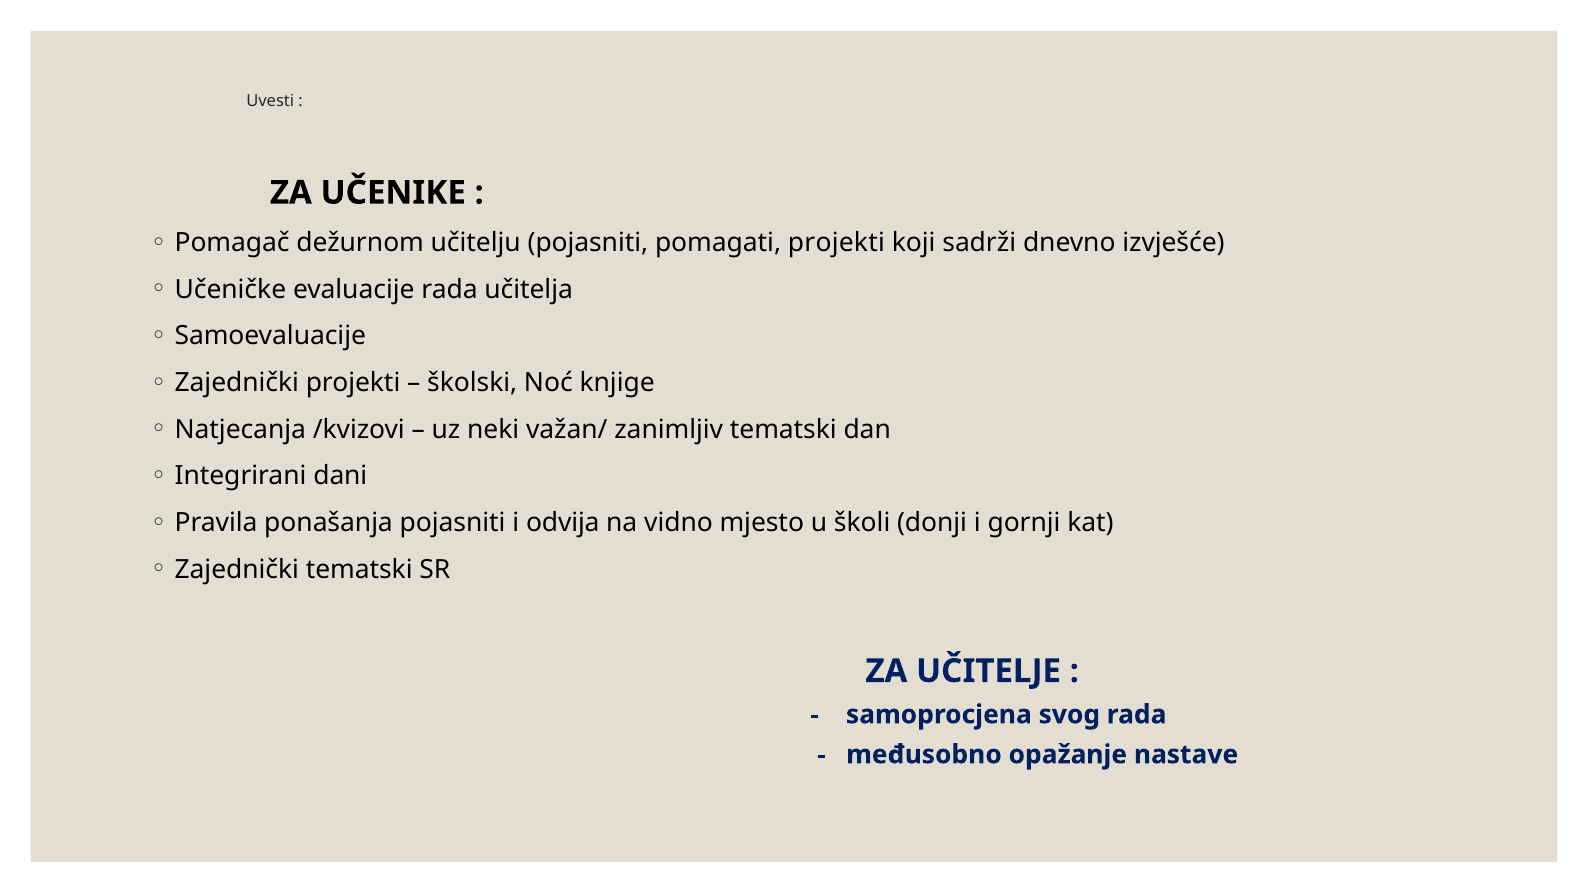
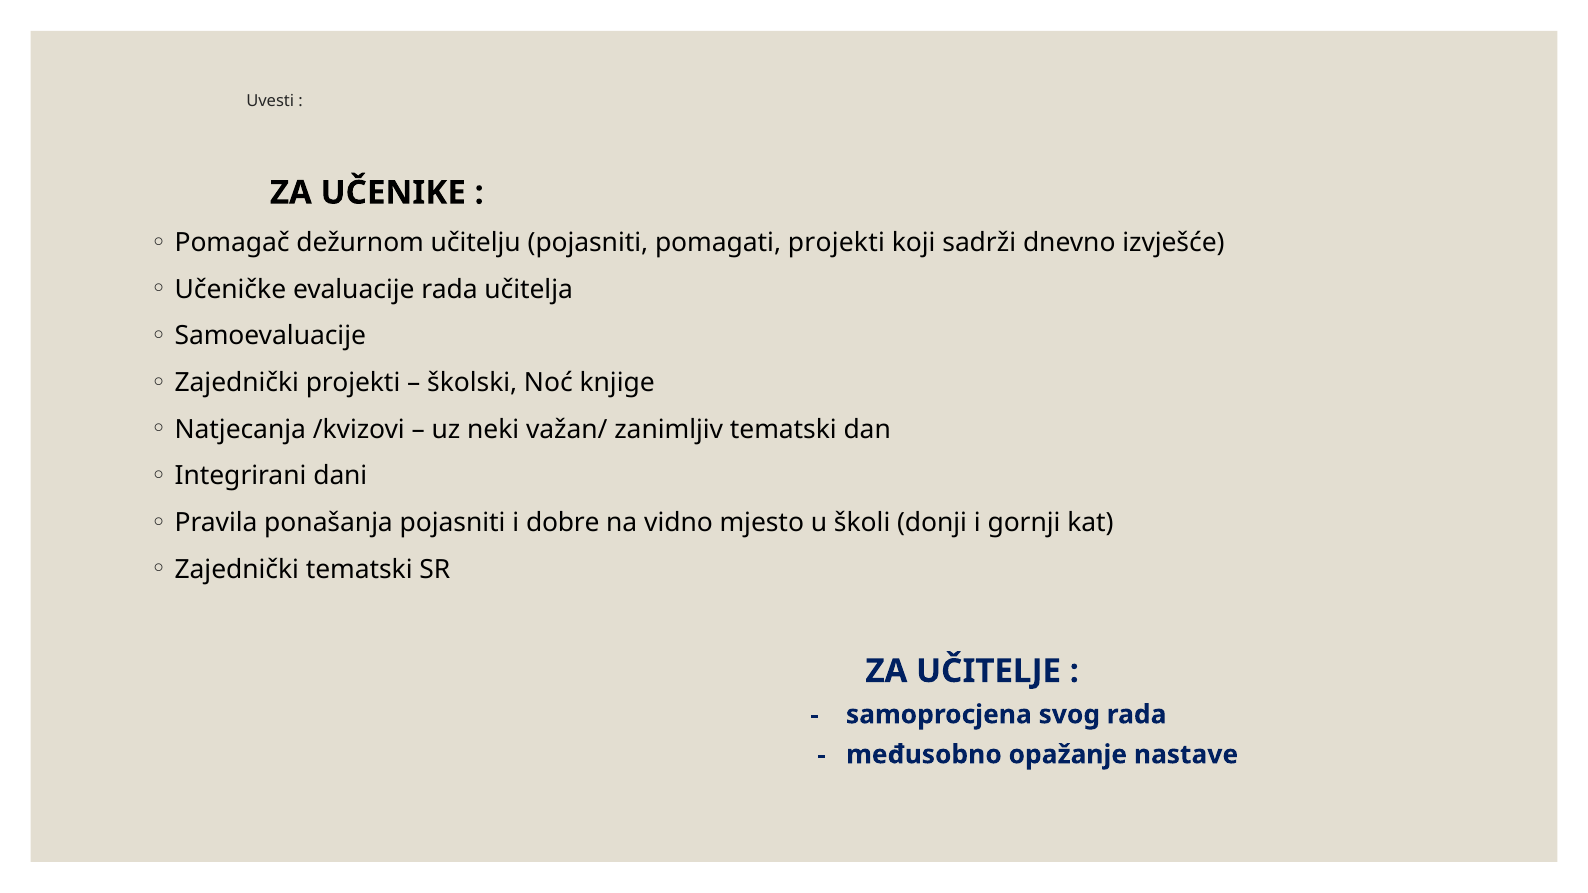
odvija: odvija -> dobre (563, 523)
